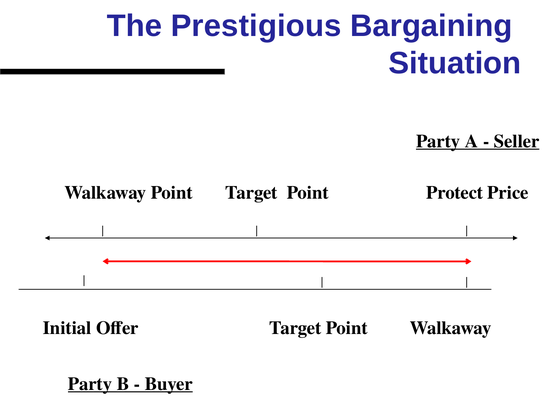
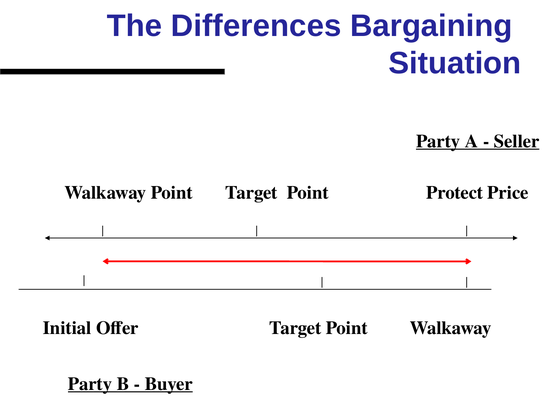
Prestigious: Prestigious -> Differences (256, 26)
